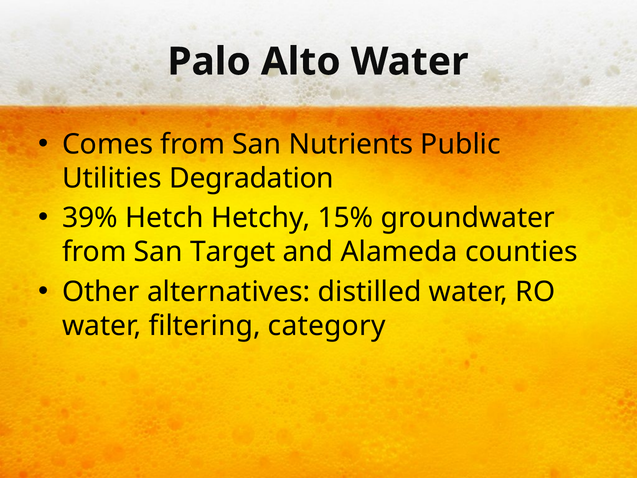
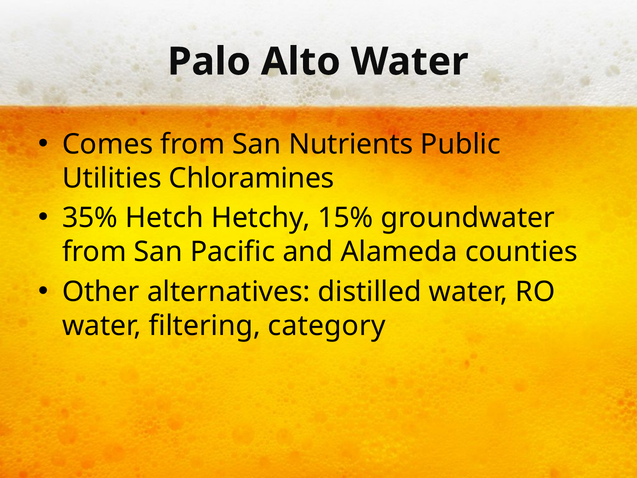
Degradation: Degradation -> Chloramines (252, 178)
39%: 39% -> 35% (90, 218)
Target: Target -> Pacific (233, 252)
